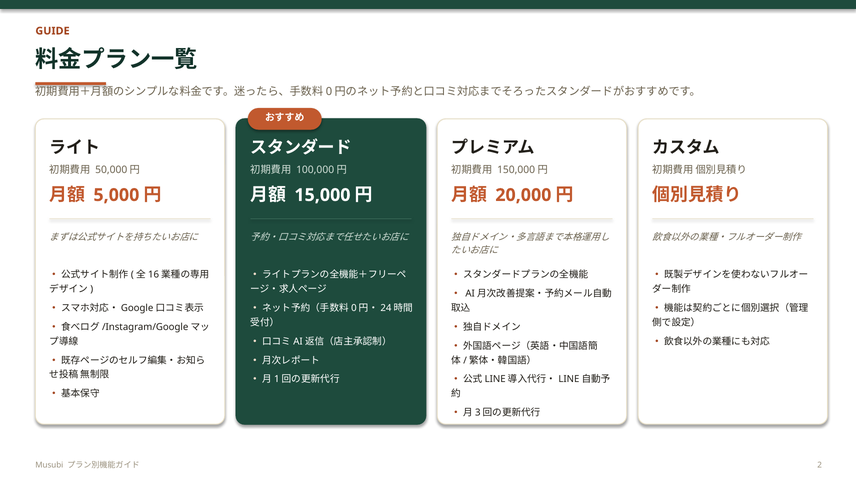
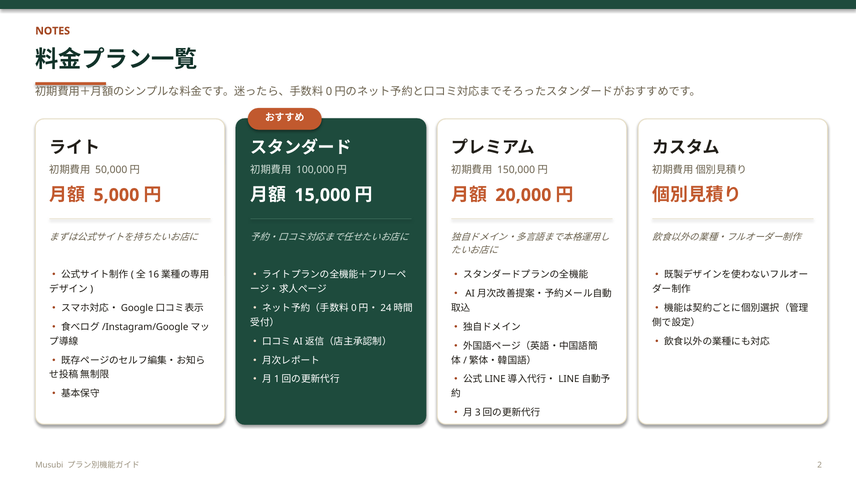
GUIDE: GUIDE -> NOTES (53, 31)
